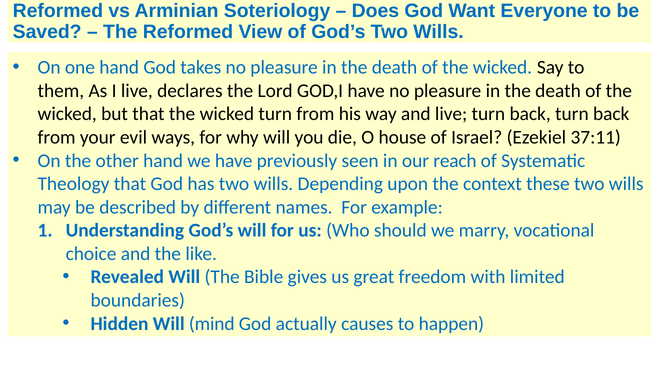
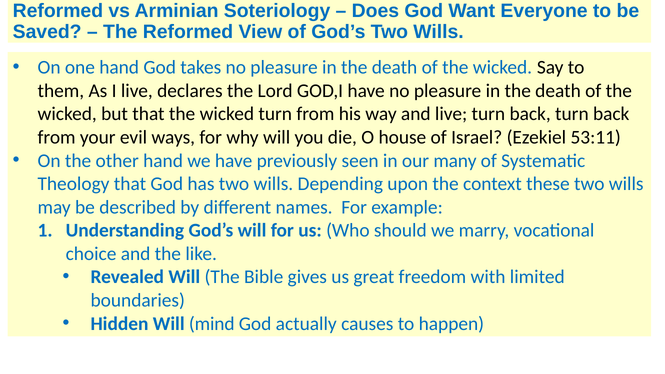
37:11: 37:11 -> 53:11 (596, 137)
reach: reach -> many (455, 161)
